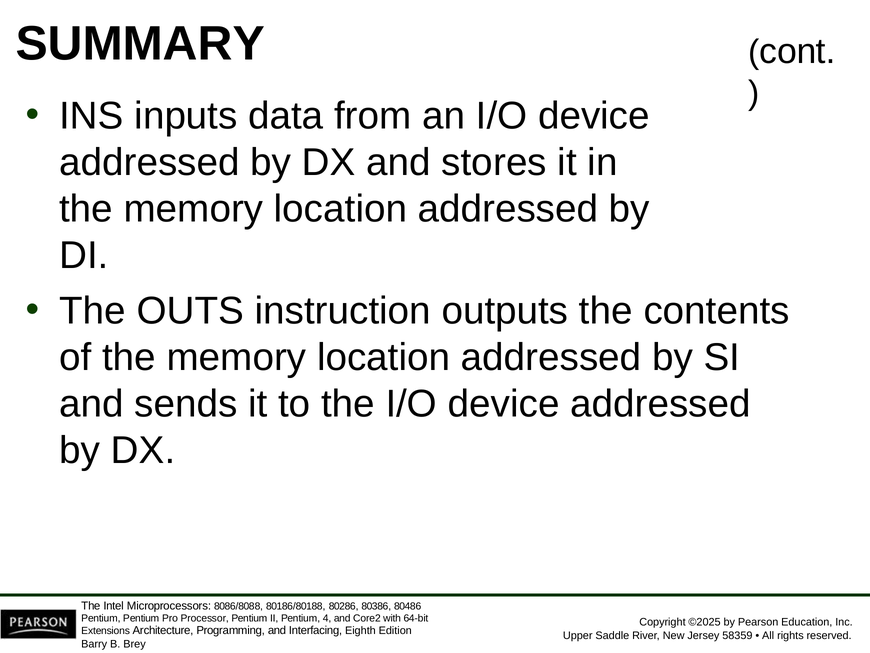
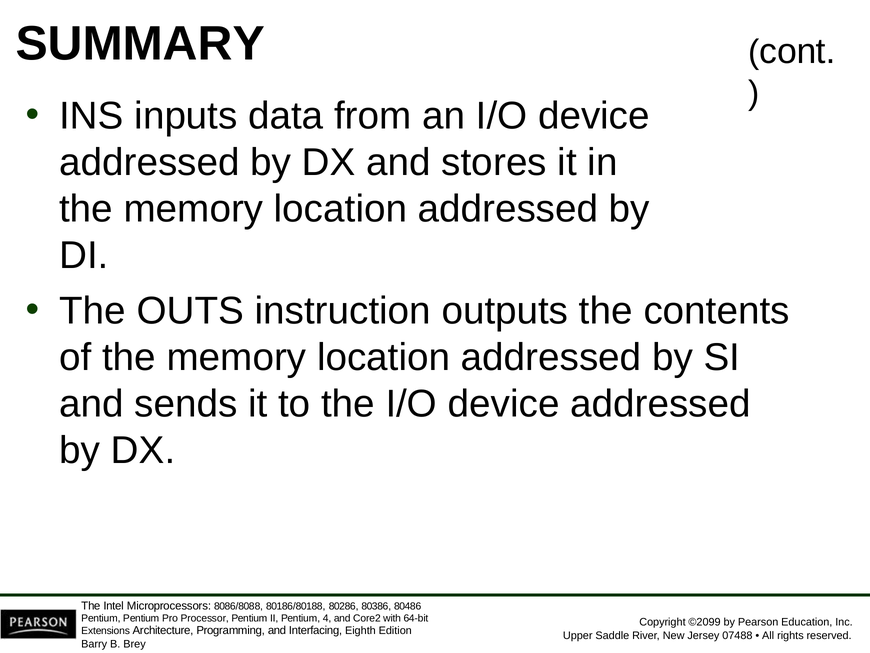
©2025: ©2025 -> ©2099 (705, 622)
58359: 58359 -> 07488 (737, 635)
